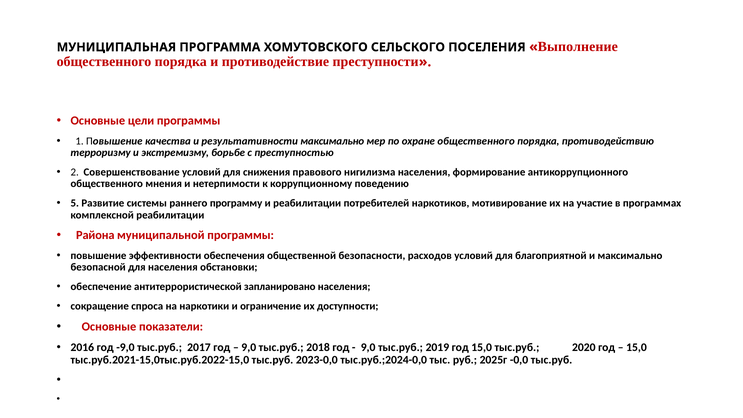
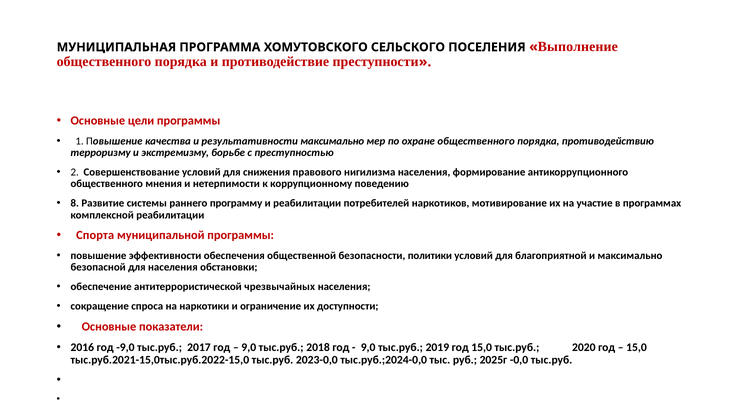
5: 5 -> 8 (75, 203)
Района: Района -> Спорта (95, 235)
расходов: расходов -> политики (430, 256)
запланировано: запланировано -> чрезвычайных (280, 287)
